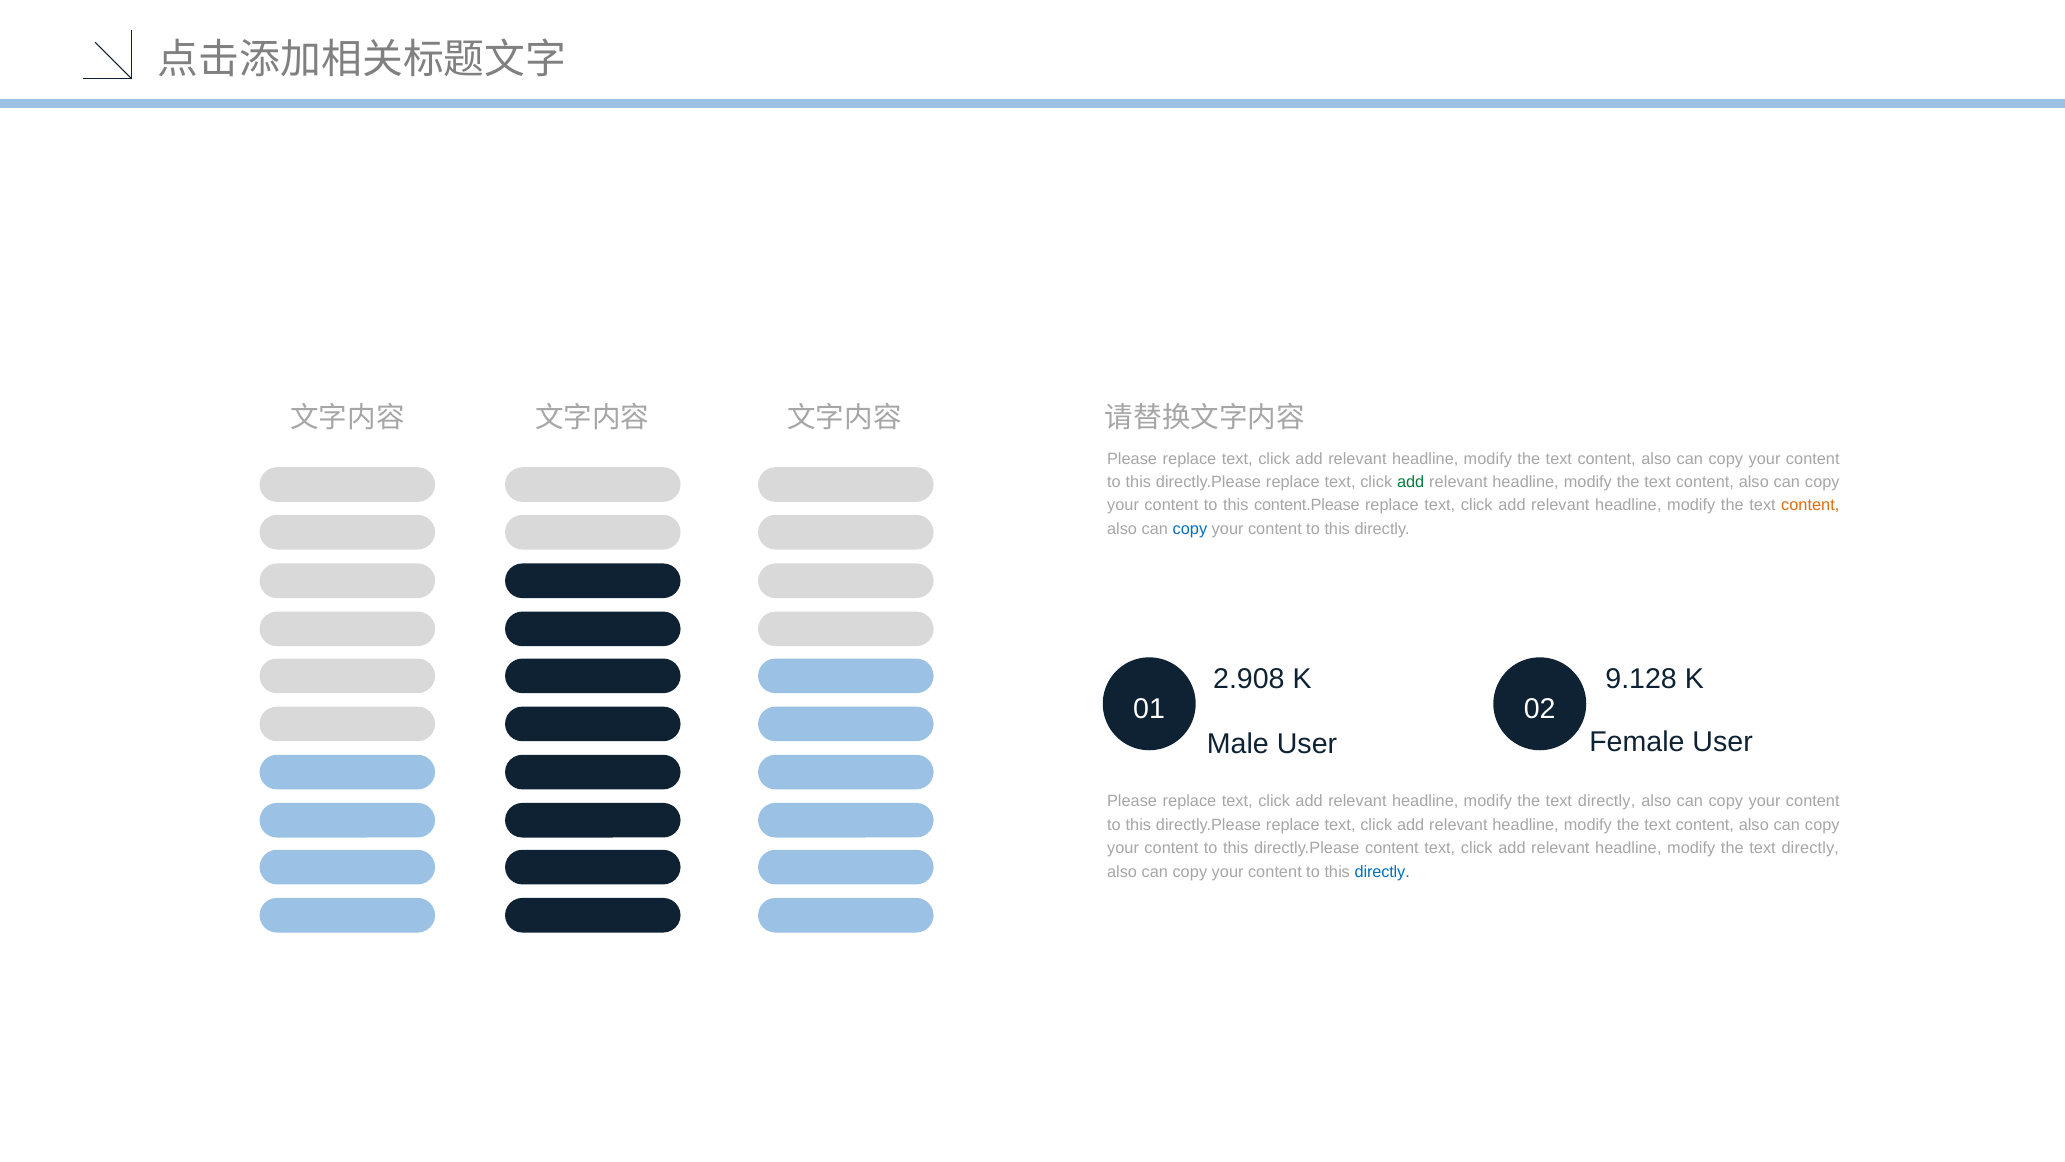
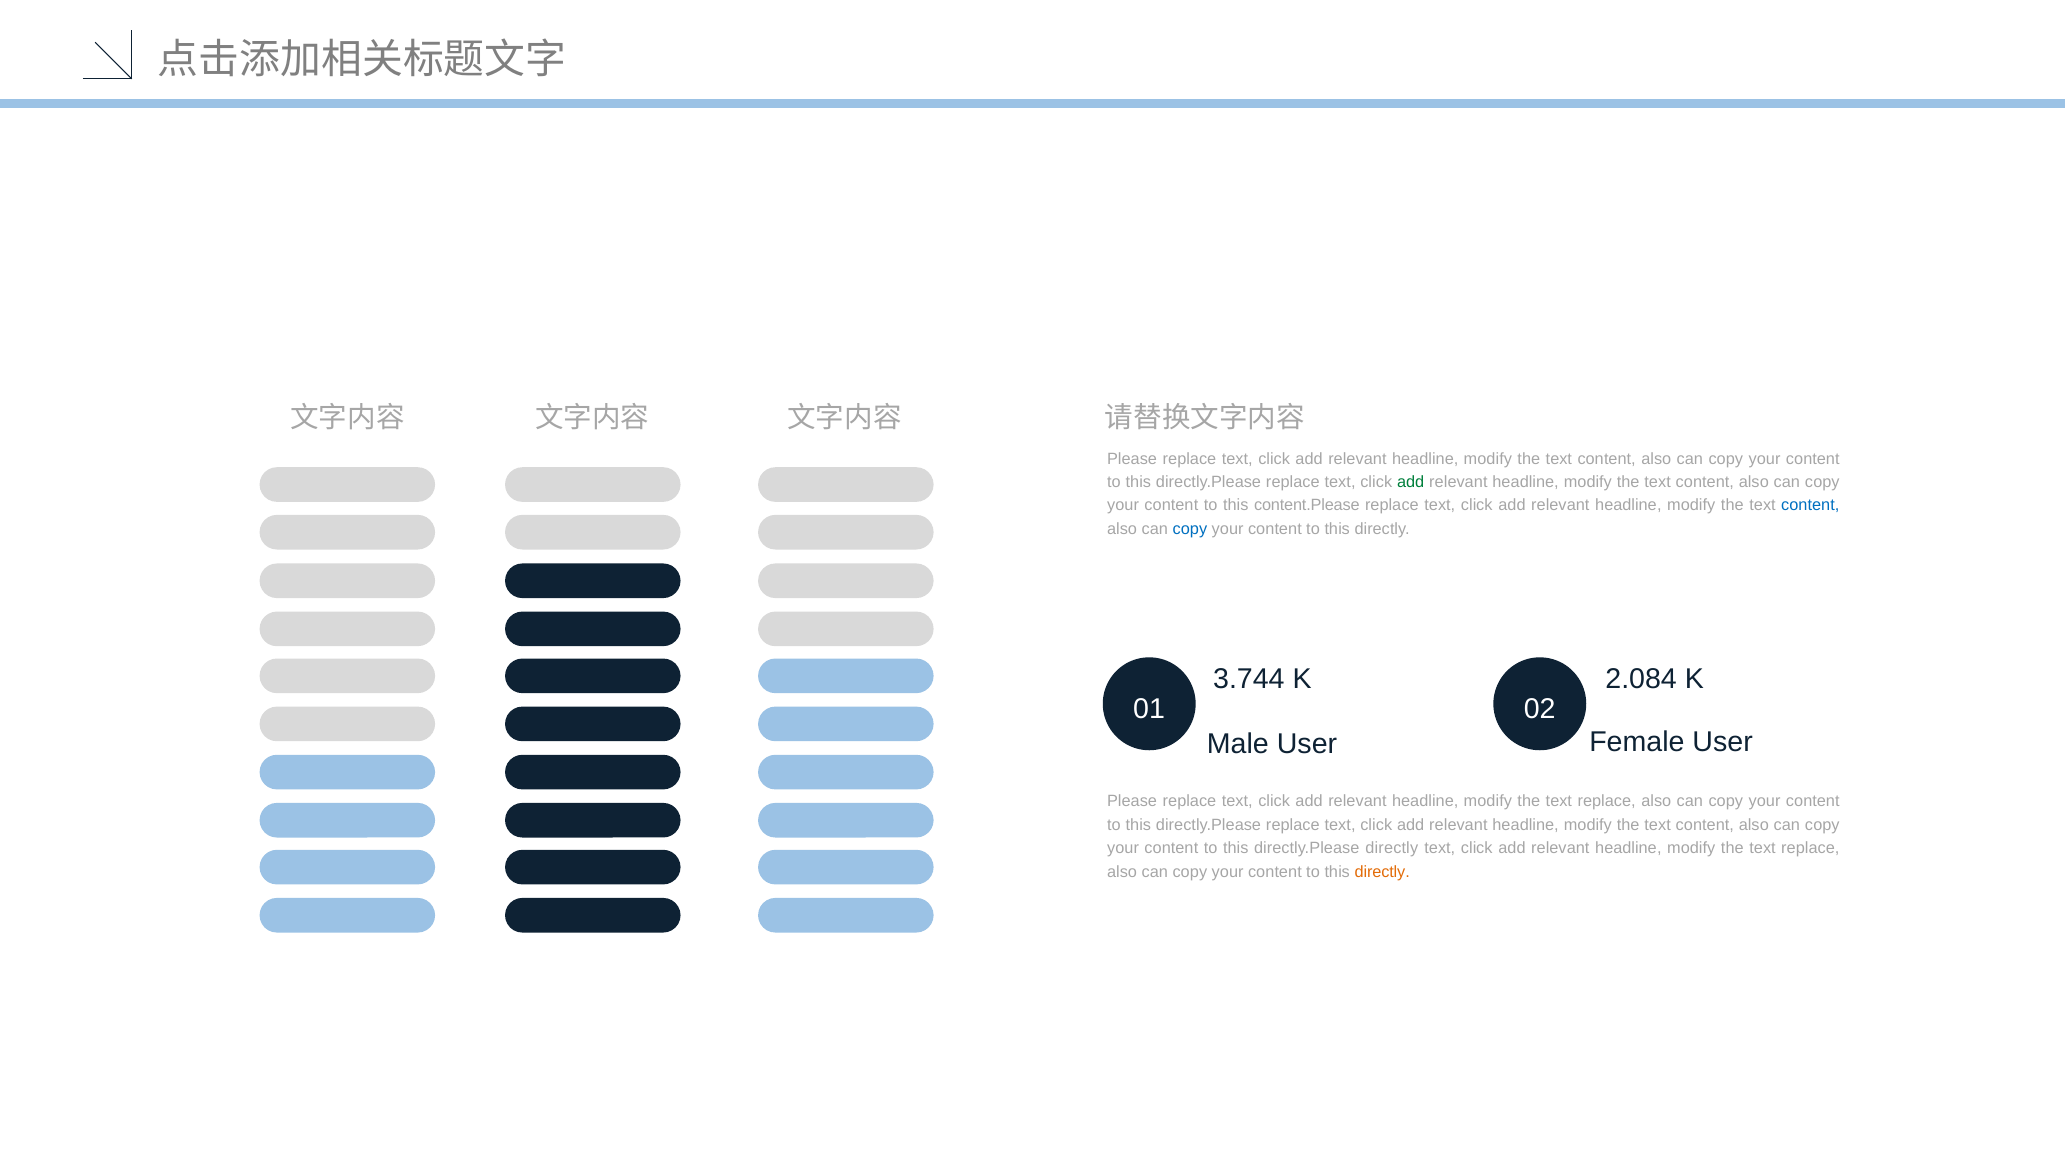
content colour: orange -> blue (1810, 505)
2.908: 2.908 -> 3.744 (1249, 679)
9.128: 9.128 -> 2.084 (1641, 679)
directly: directly -> replace (1607, 801)
directly.Please content: content -> directly (1392, 848)
directly: directly -> replace (1810, 848)
directly colour: blue -> orange (1382, 871)
